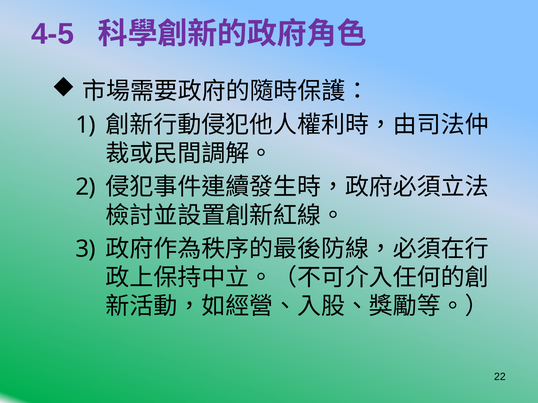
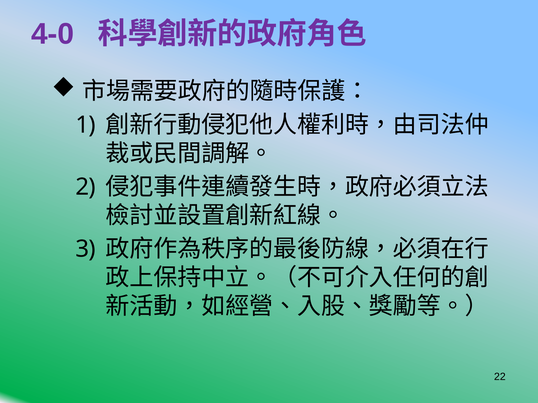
4-5: 4-5 -> 4-0 (53, 34)
